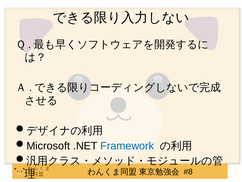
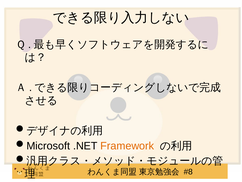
Framework colour: blue -> orange (127, 145)
